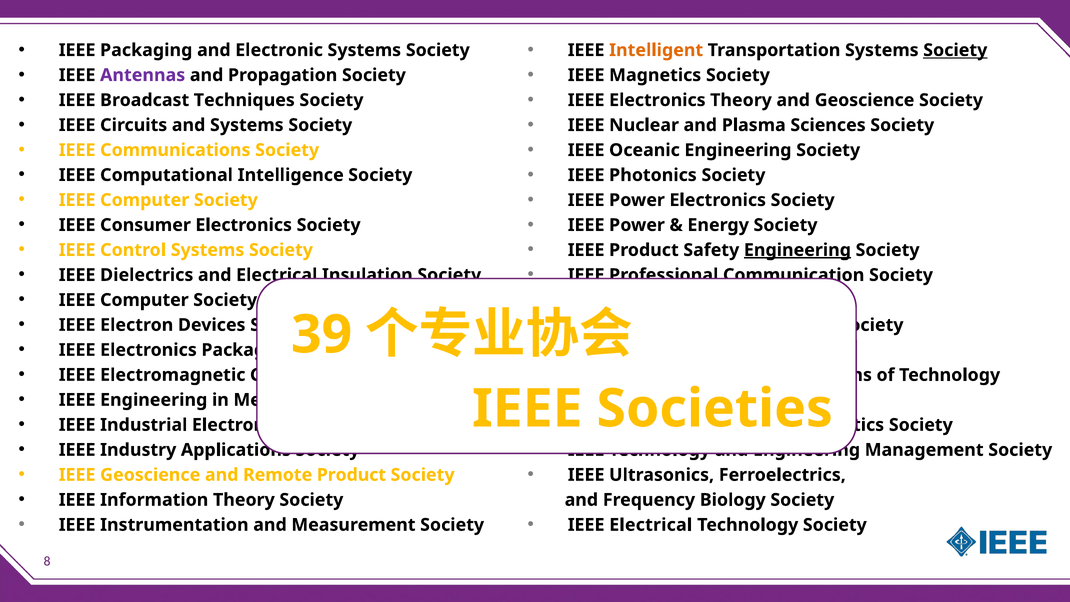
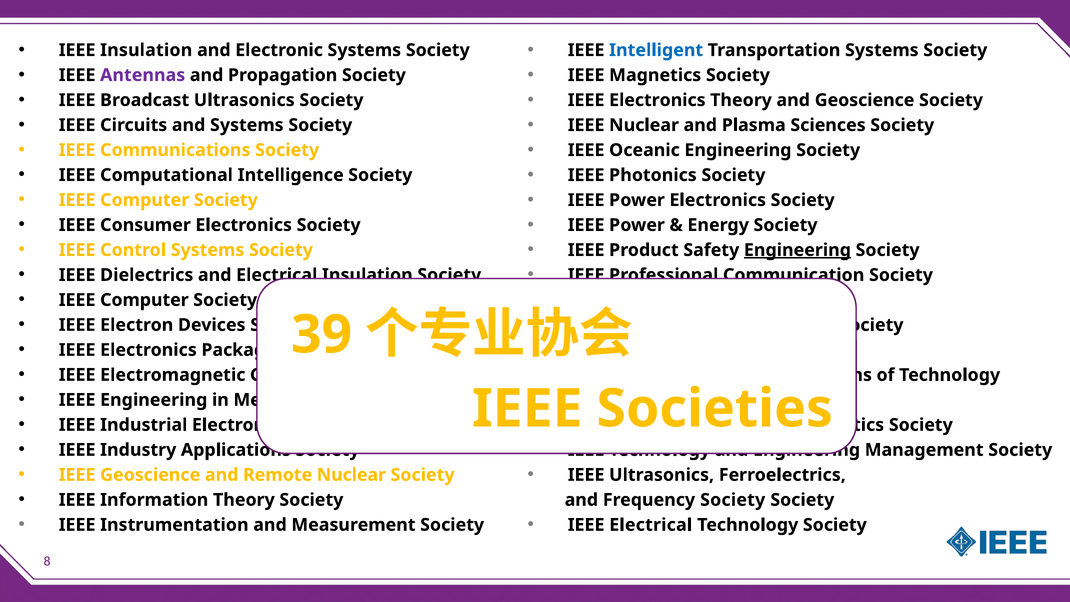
IEEE Packaging: Packaging -> Insulation (146, 50)
Intelligent colour: orange -> blue (656, 50)
Society underline: present -> none (955, 50)
Broadcast Techniques: Techniques -> Ultrasonics (244, 100)
Remote Product: Product -> Nuclear (351, 475)
Frequency Biology: Biology -> Society (733, 500)
